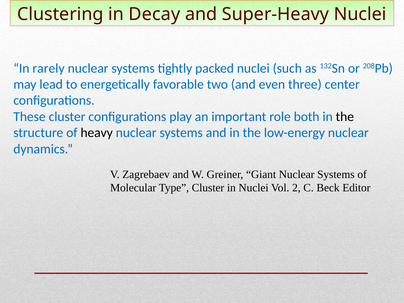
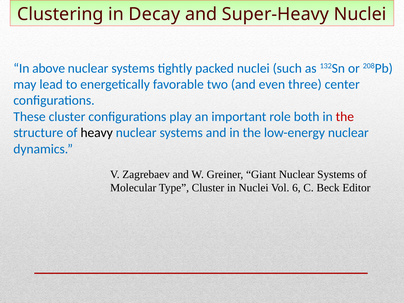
rarely: rarely -> above (49, 68)
the colour: black -> red (345, 117)
2: 2 -> 6 (296, 188)
